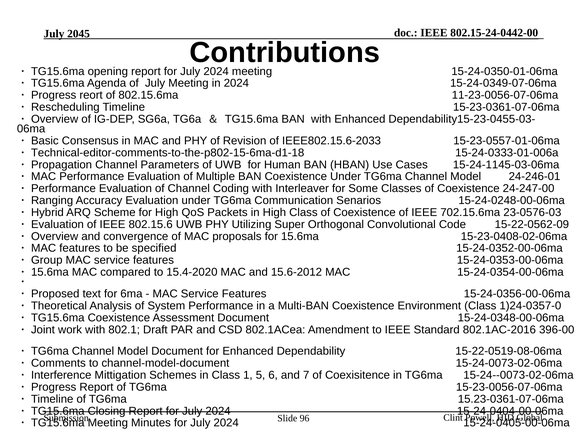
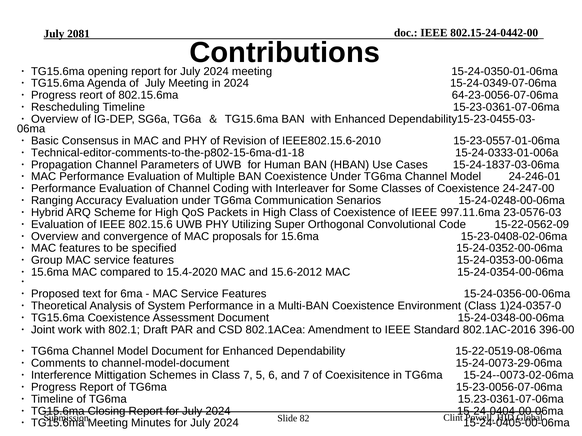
2045: 2045 -> 2081 (79, 34)
11-23-0056-07-06ma: 11-23-0056-07-06ma -> 64-23-0056-07-06ma (505, 95)
IEEE802.15.6-2033: IEEE802.15.6-2033 -> IEEE802.15.6-2010 (332, 141)
15-24-1145-03-06ma: 15-24-1145-03-06ma -> 15-24-1837-03-06ma (506, 165)
702.15.6ma: 702.15.6ma -> 997.11.6ma (470, 213)
15-24-0073-02-06ma: 15-24-0073-02-06ma -> 15-24-0073-29-06ma (509, 364)
Class 1: 1 -> 7 (248, 376)
96: 96 -> 82 (305, 419)
